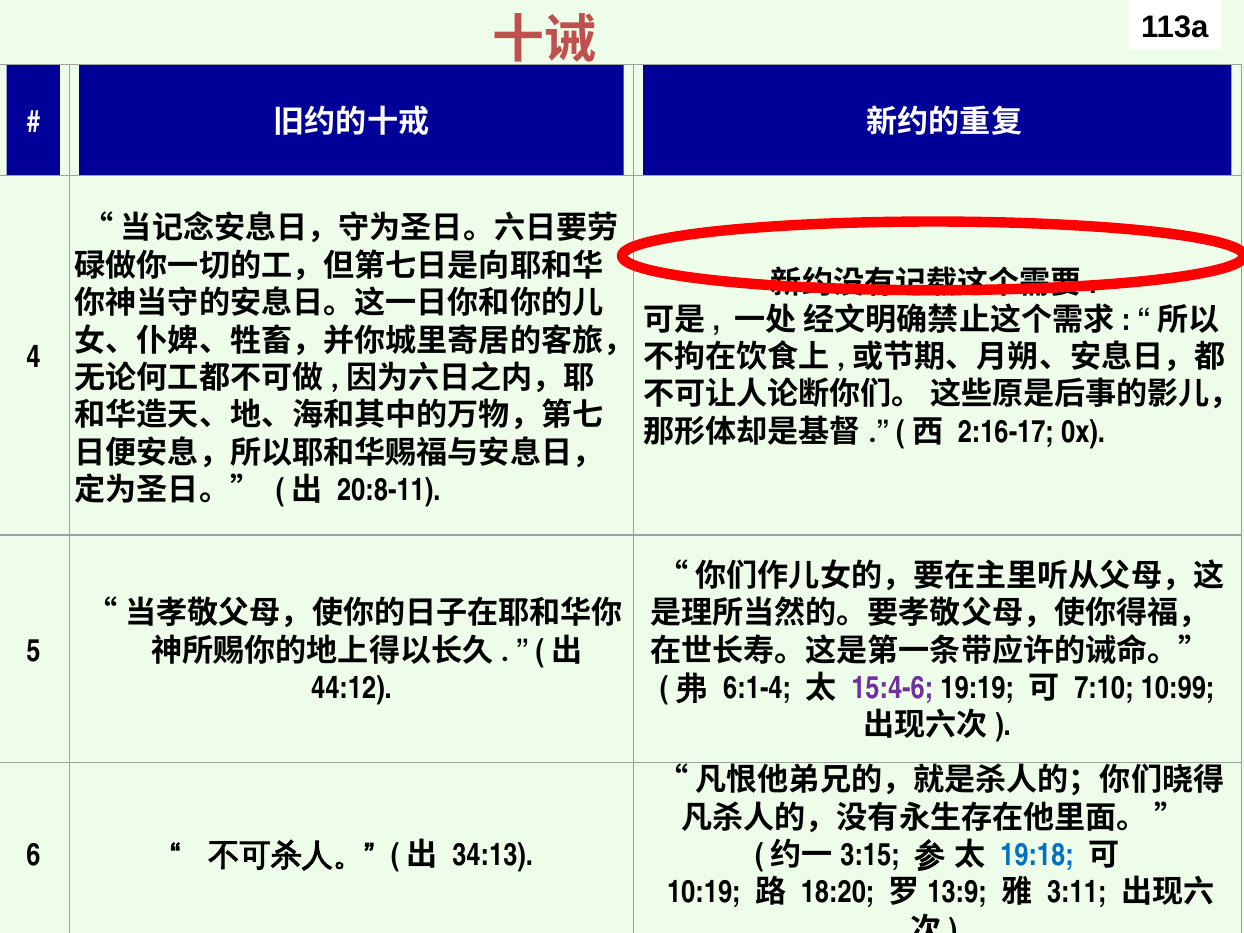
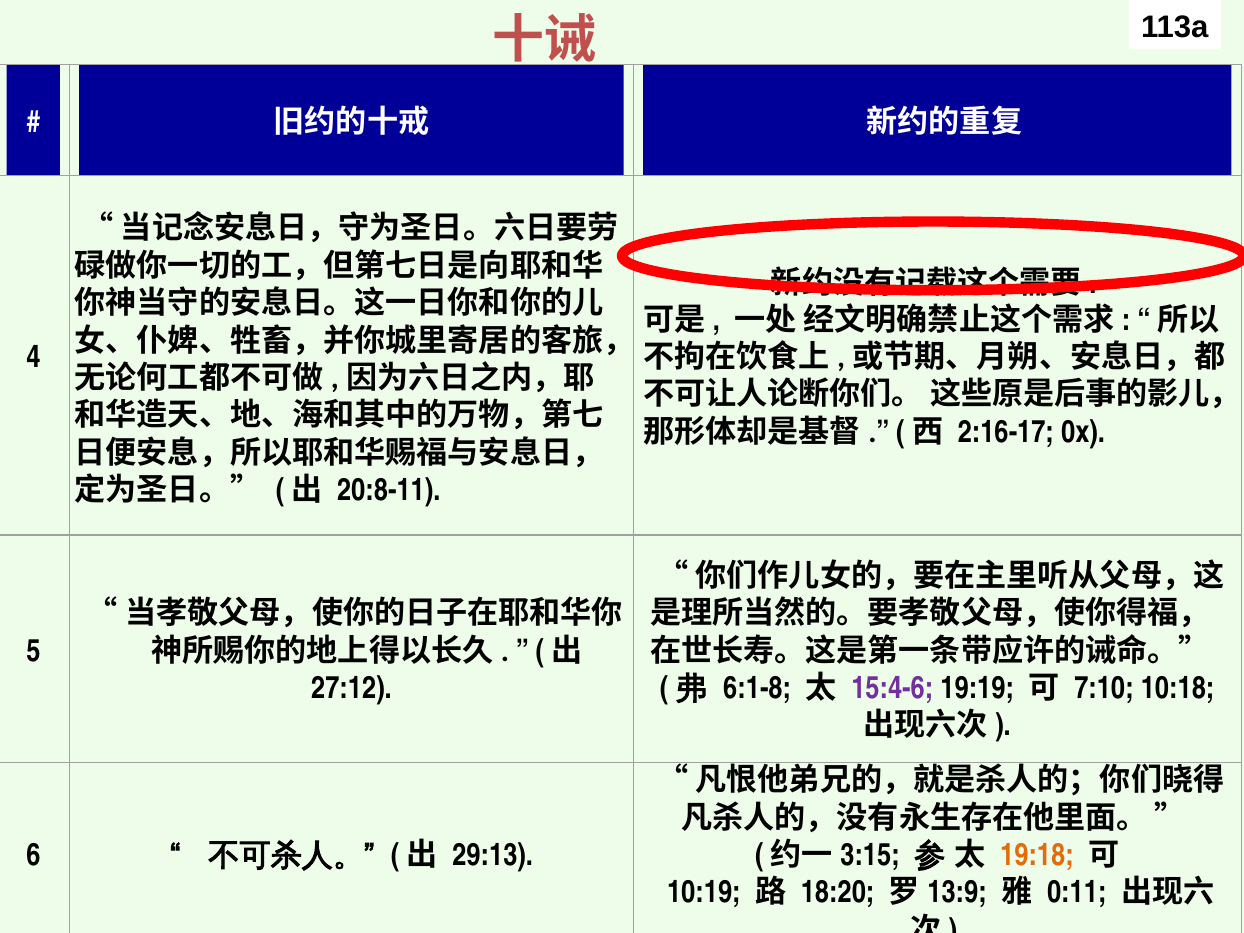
6:1-4: 6:1-4 -> 6:1-8 (757, 688)
10:99: 10:99 -> 10:18 (1178, 688)
44:12: 44:12 -> 27:12 (351, 688)
19:18 colour: blue -> orange (1037, 855)
34:13: 34:13 -> 29:13 (493, 855)
3:11: 3:11 -> 0:11 (1077, 893)
